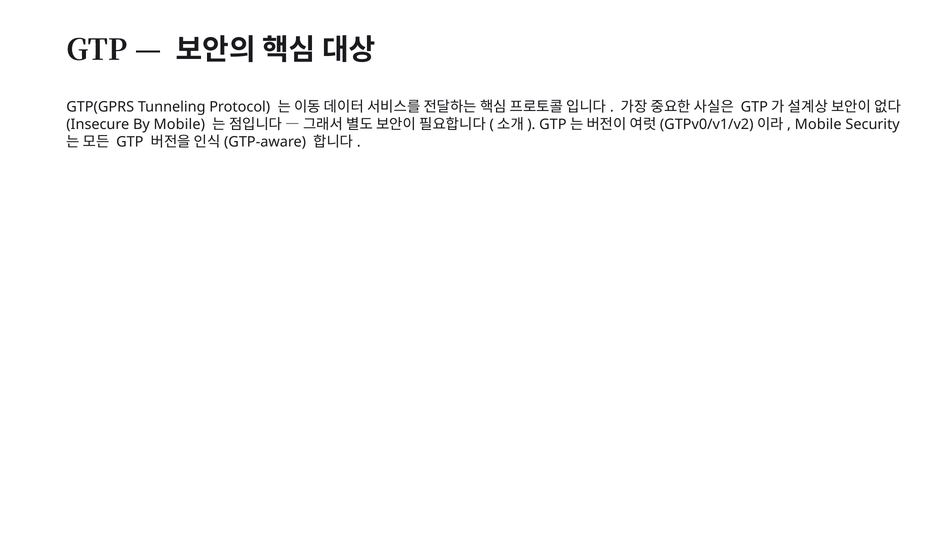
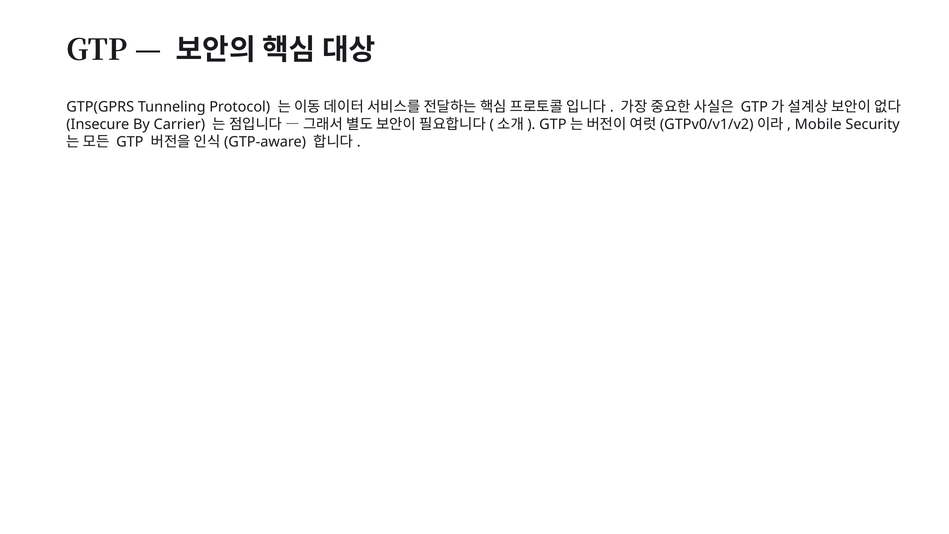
By Mobile: Mobile -> Carrier (179, 124)
